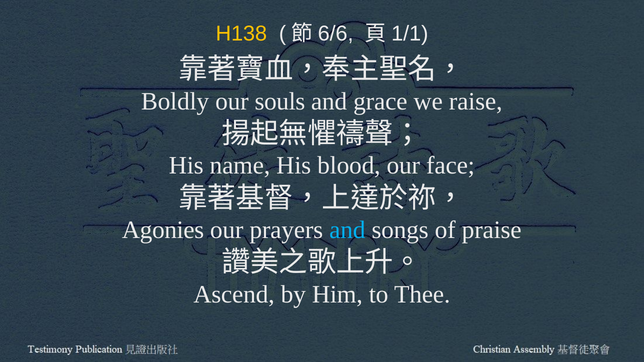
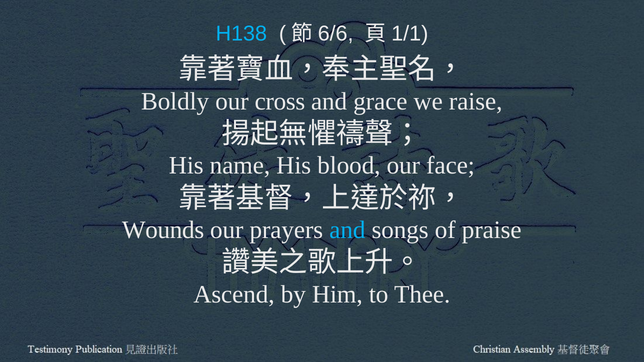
H138 colour: yellow -> light blue (241, 33)
souls: souls -> cross (280, 101)
Agonies: Agonies -> Wounds (163, 230)
